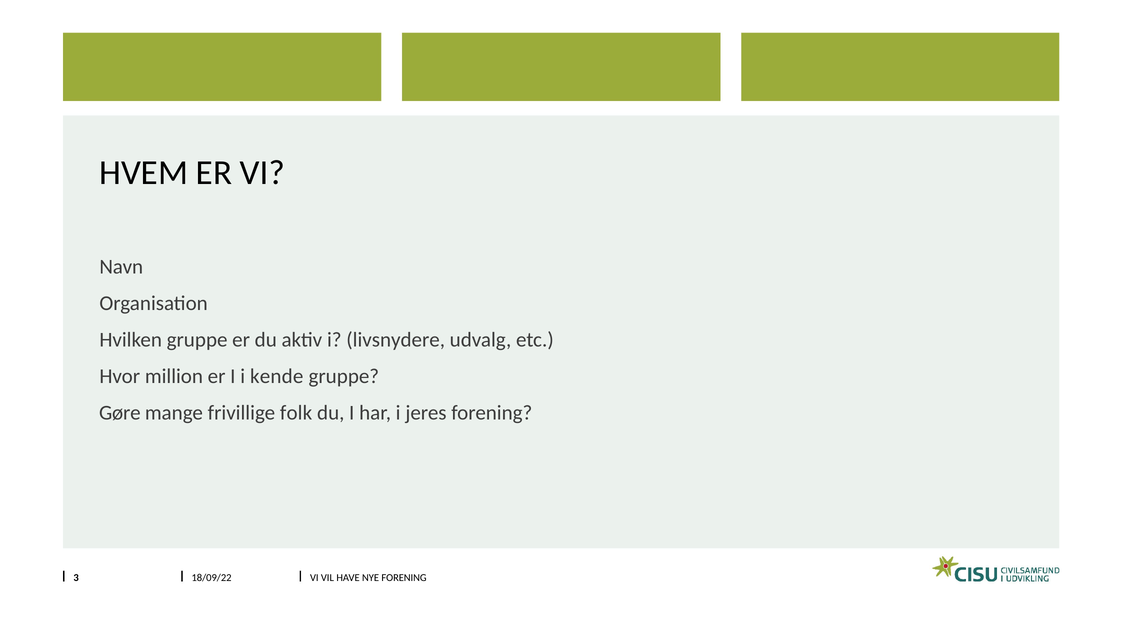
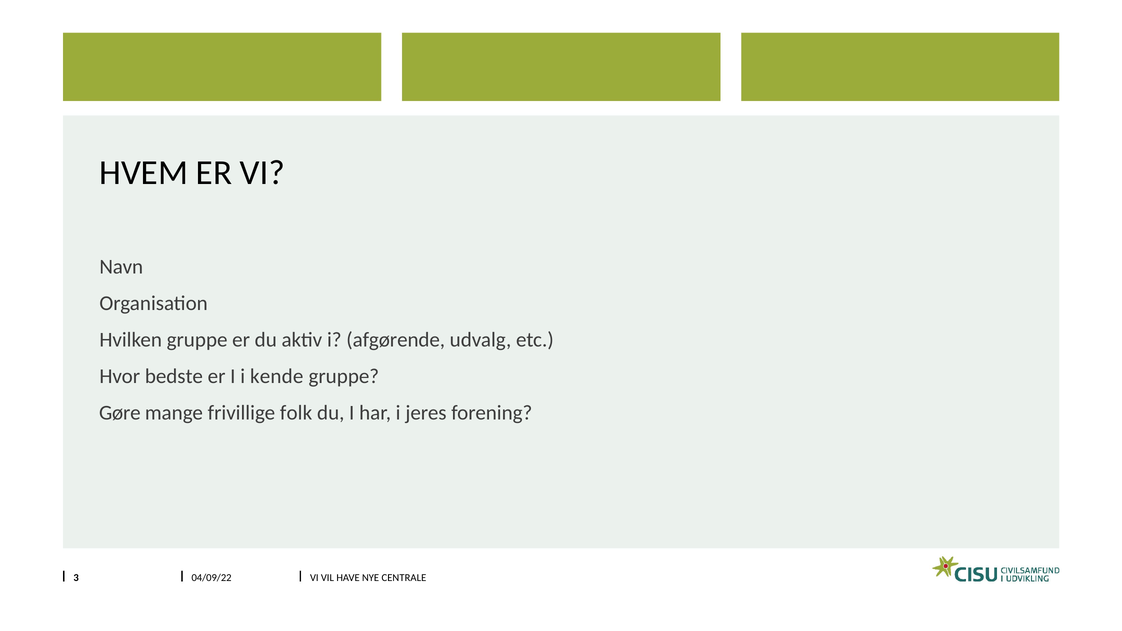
livsnydere: livsnydere -> afgørende (396, 340)
million: million -> bedste (174, 376)
18/09/22: 18/09/22 -> 04/09/22 (212, 578)
NYE FORENING: FORENING -> CENTRALE (404, 578)
